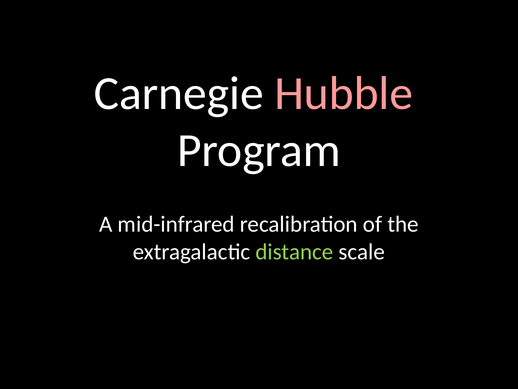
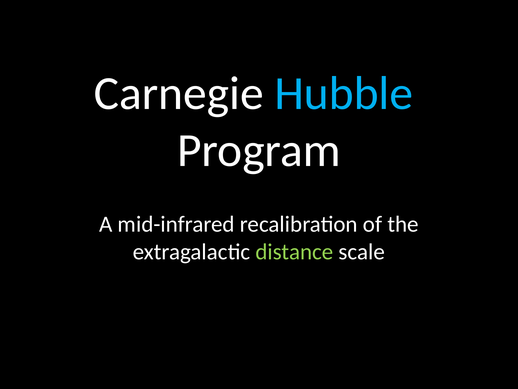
Hubble colour: pink -> light blue (344, 93)
